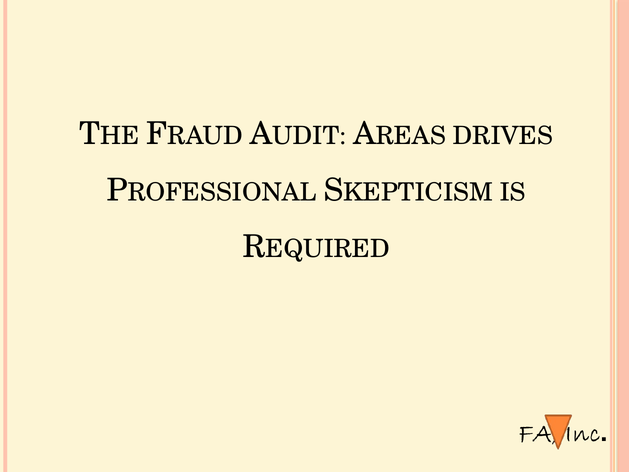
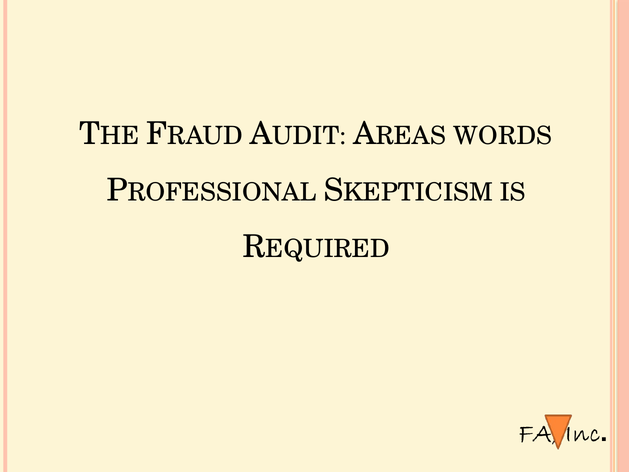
DRIVES: DRIVES -> WORDS (503, 136)
